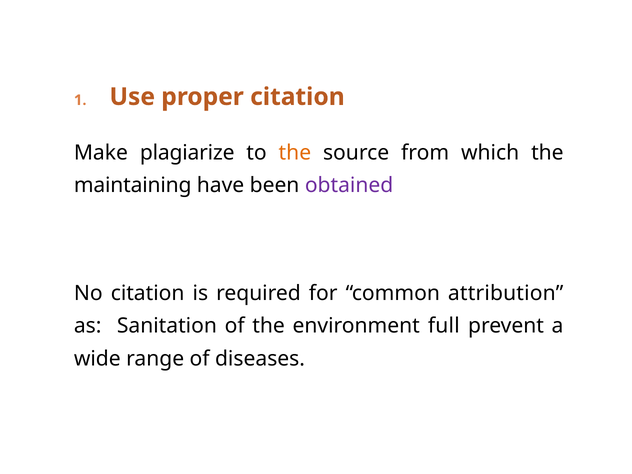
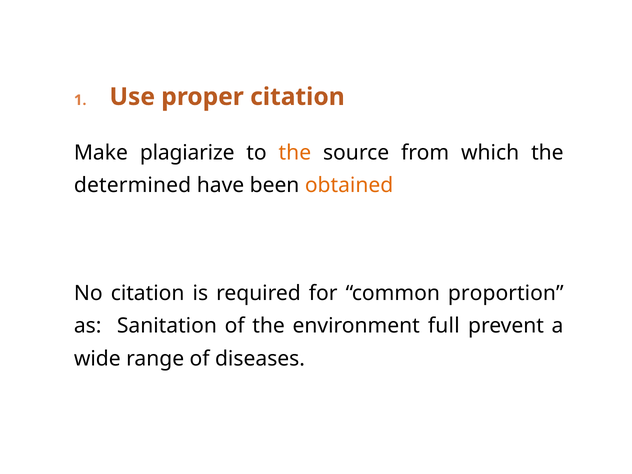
maintaining: maintaining -> determined (133, 185)
obtained colour: purple -> orange (349, 185)
attribution: attribution -> proportion (506, 293)
